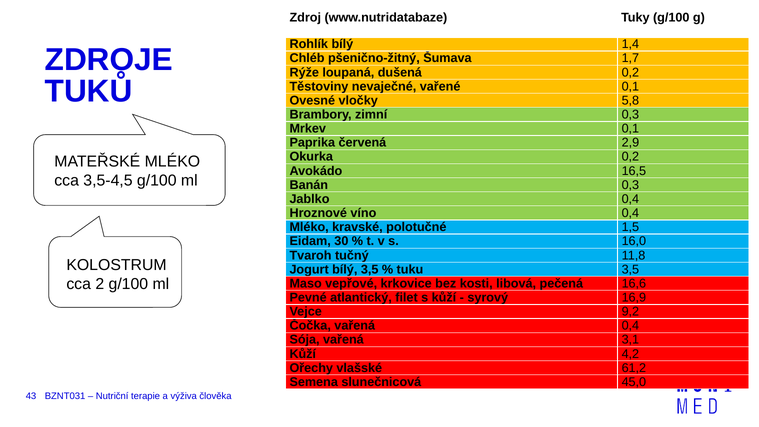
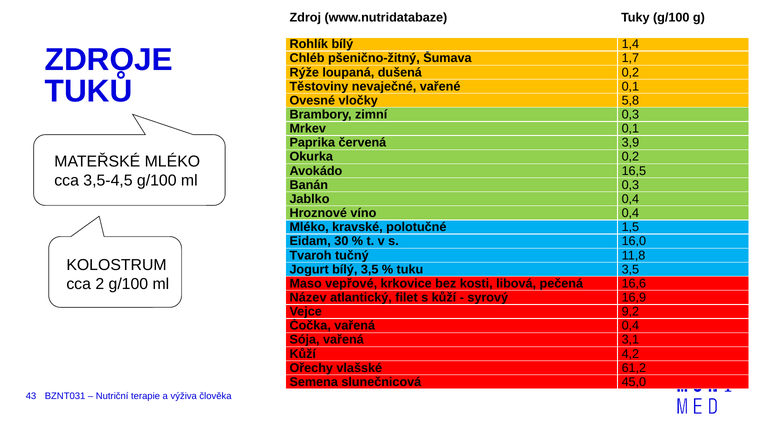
2,9: 2,9 -> 3,9 (630, 143)
Pevné: Pevné -> Název (308, 298)
